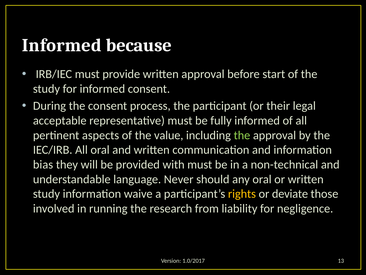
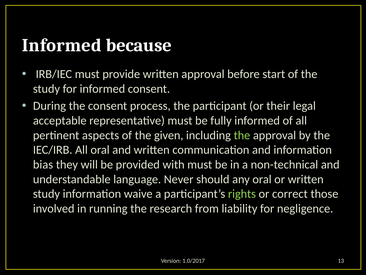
value: value -> given (169, 135)
rights colour: yellow -> light green (242, 194)
deviate: deviate -> correct (290, 194)
